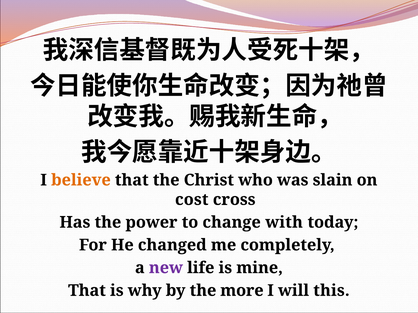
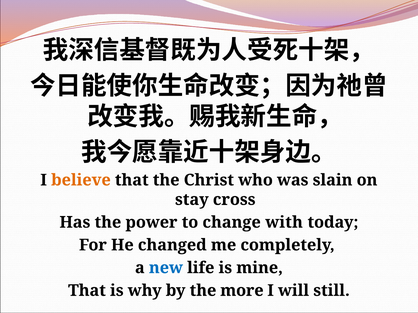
cost: cost -> stay (192, 200)
new colour: purple -> blue (166, 268)
this: this -> still (332, 291)
